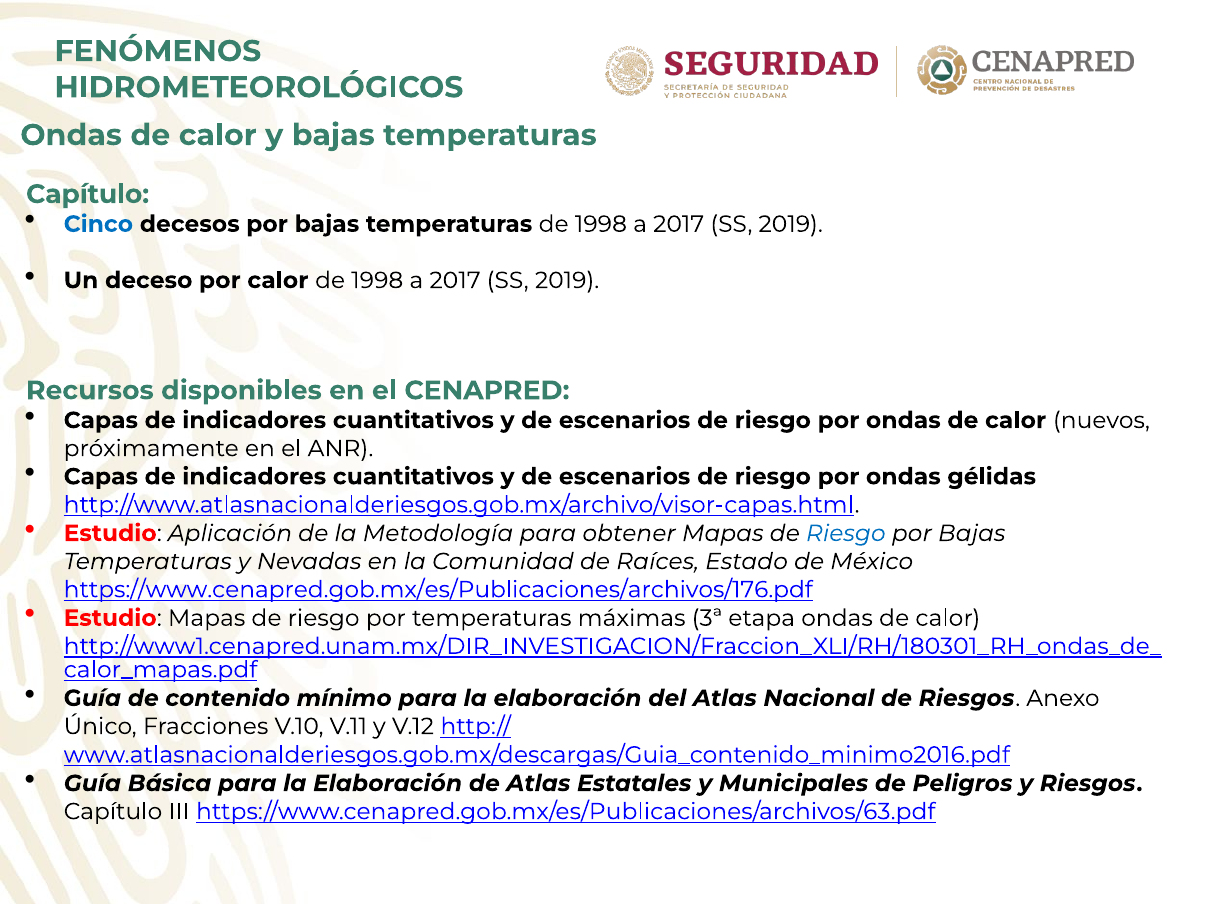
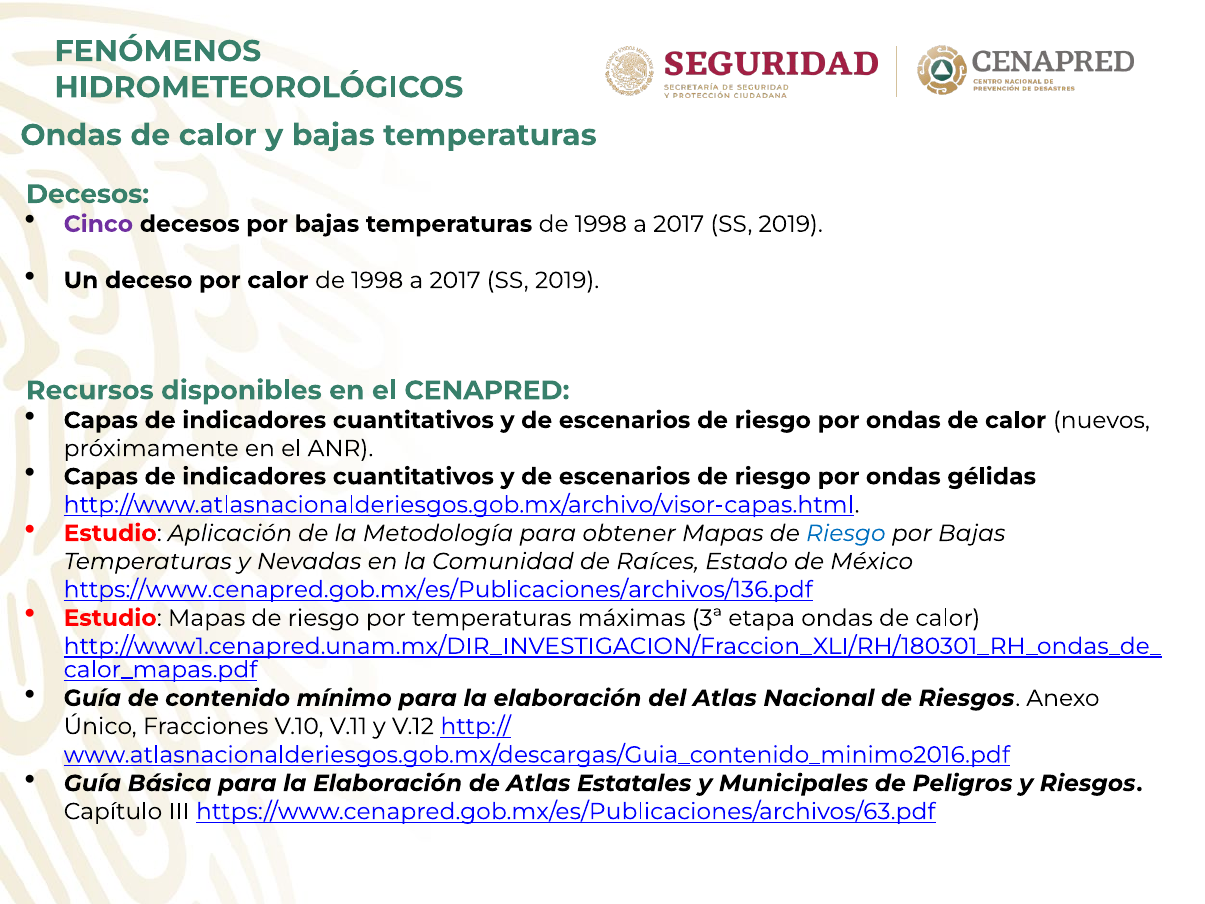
Capítulo: Capítulo -> Decesos (88, 194)
Cinco colour: blue -> purple (98, 224)
https://www.cenapred.gob.mx/es/Publicaciones/archivos/176.pdf: https://www.cenapred.gob.mx/es/Publicaciones/archivos/176.pdf -> https://www.cenapred.gob.mx/es/Publicaciones/archivos/136.pdf (438, 589)
